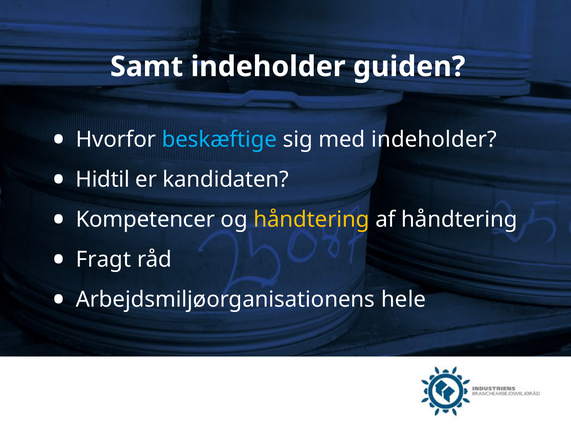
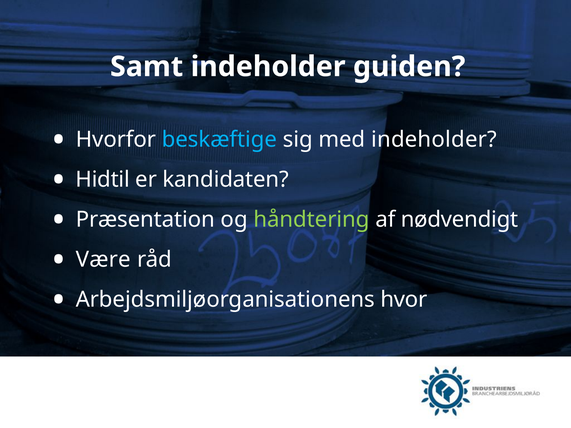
Kompetencer: Kompetencer -> Præsentation (145, 220)
håndtering colour: yellow -> light green (311, 220)
af håndtering: håndtering -> nødvendigt (459, 220)
Fragt: Fragt -> Være (103, 260)
hele: hele -> hvor (404, 300)
